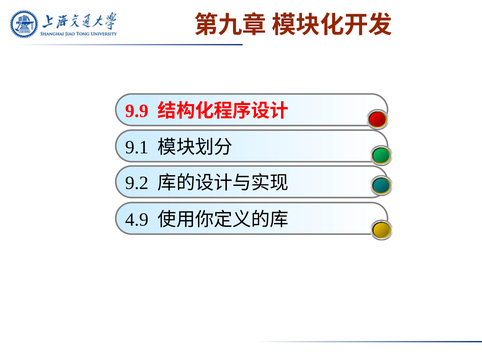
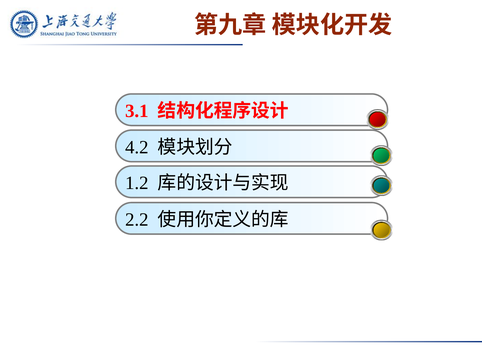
9.9: 9.9 -> 3.1 (137, 111)
9.1: 9.1 -> 4.2 (137, 147)
9.2: 9.2 -> 1.2 (137, 183)
4.9: 4.9 -> 2.2 (137, 220)
